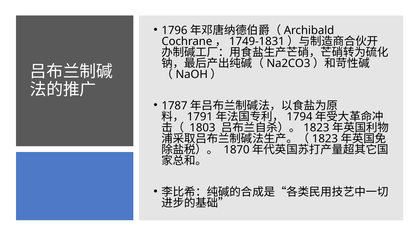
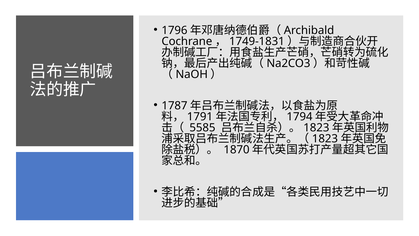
1803: 1803 -> 5585 (202, 127)
